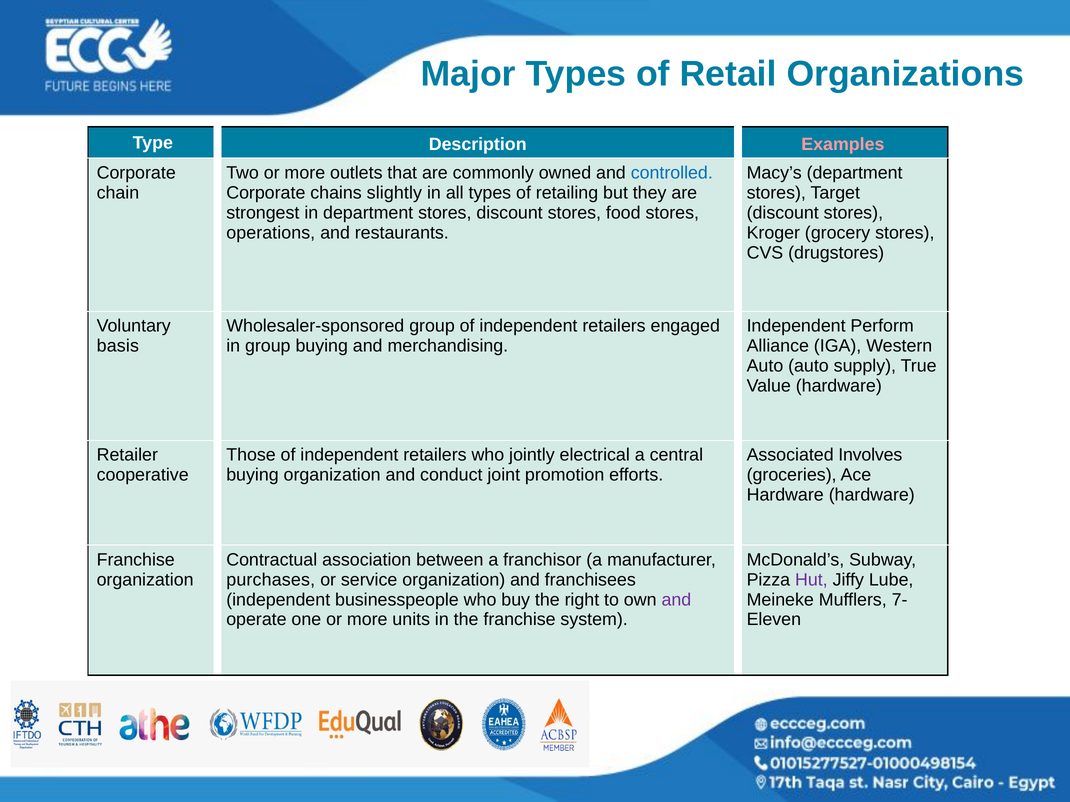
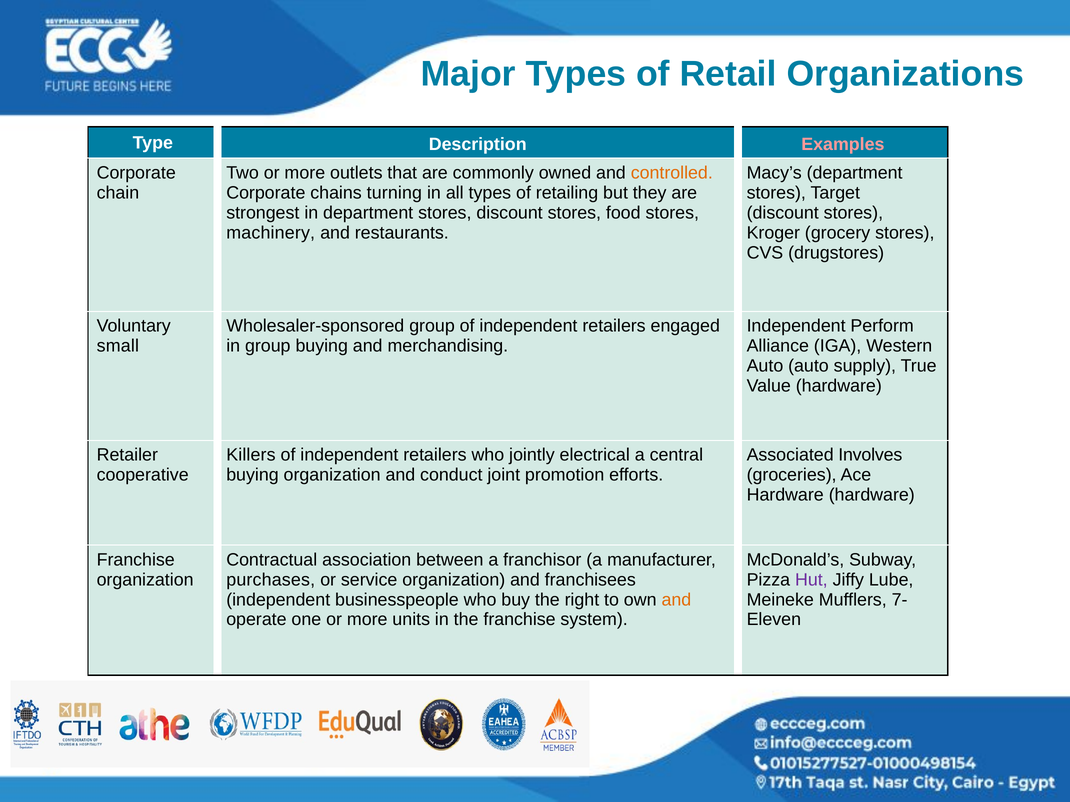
controlled colour: blue -> orange (672, 173)
slightly: slightly -> turning (394, 193)
operations: operations -> machinery (271, 233)
basis: basis -> small (118, 346)
Those: Those -> Killers (251, 455)
and colour: purple -> orange (676, 600)
